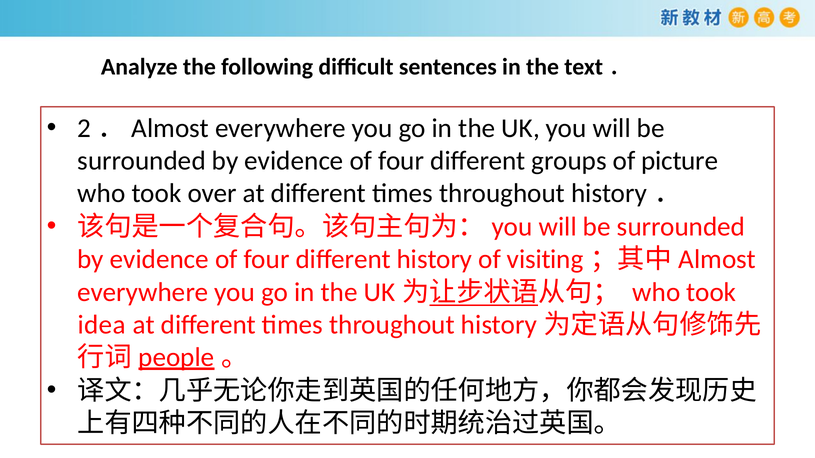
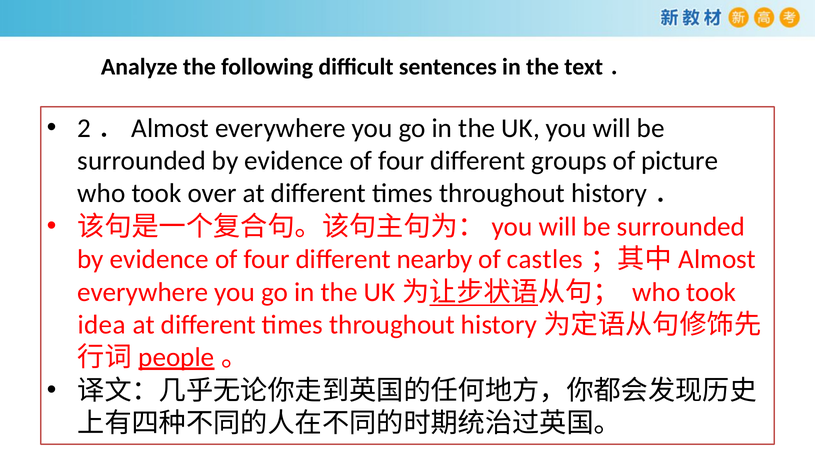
different history: history -> nearby (435, 260)
visiting: visiting -> castles (545, 260)
